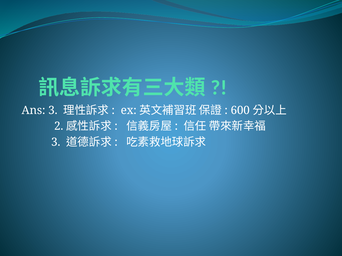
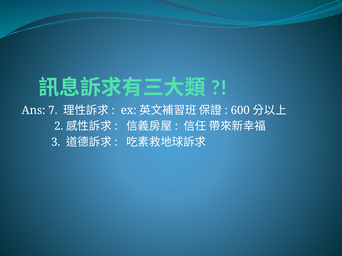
Ans 3: 3 -> 7 (53, 110)
